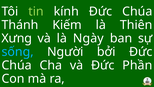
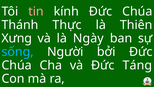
tin colour: light green -> pink (36, 11)
Kiếm: Kiếm -> Thực (67, 25)
Phần: Phần -> Táng (137, 65)
